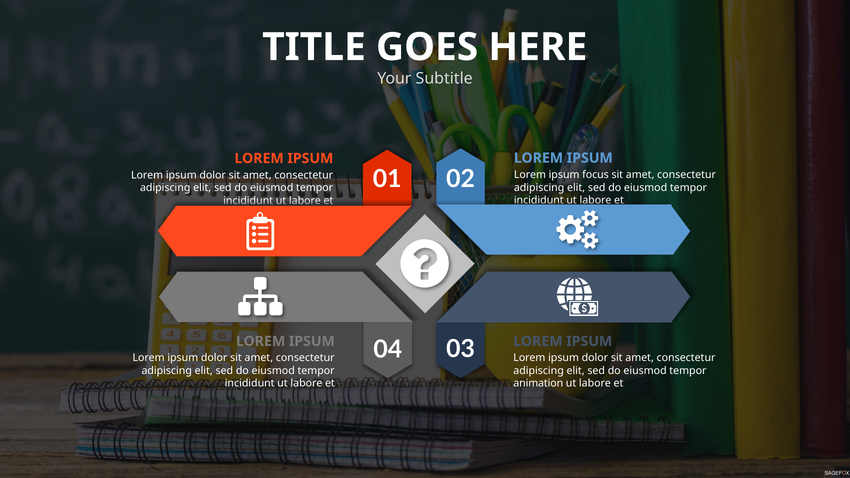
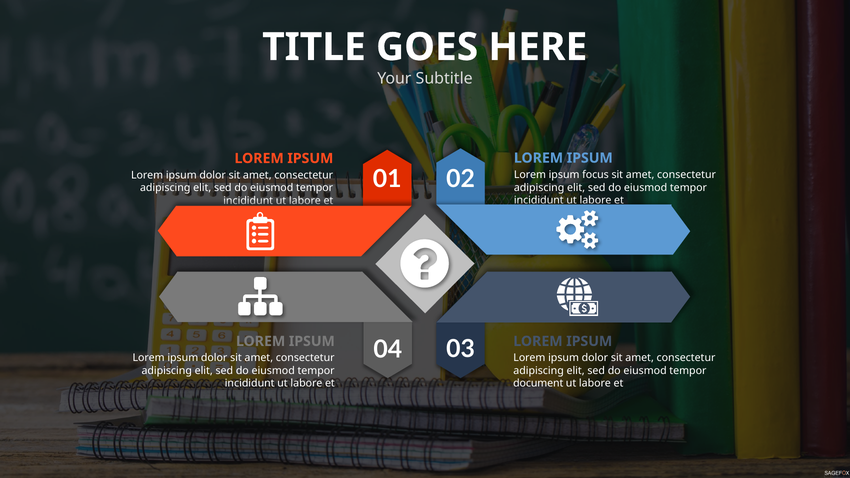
animation: animation -> document (538, 384)
